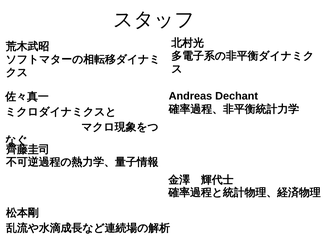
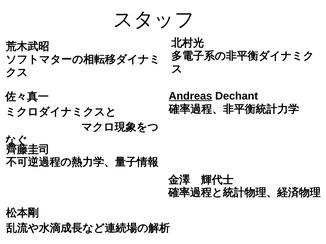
Andreas underline: none -> present (190, 96)
